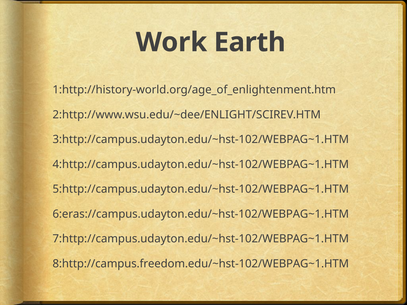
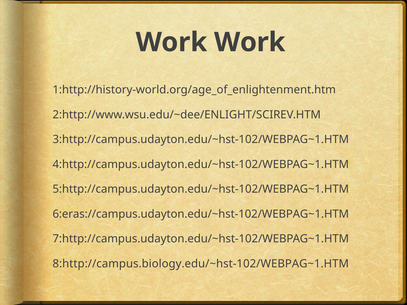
Work Earth: Earth -> Work (250, 42)
8:http://campus.freedom.edu/~hst-102/WEBPAG~1.HTM: 8:http://campus.freedom.edu/~hst-102/WEBPAG~1.HTM -> 8:http://campus.biology.edu/~hst-102/WEBPAG~1.HTM (201, 264)
